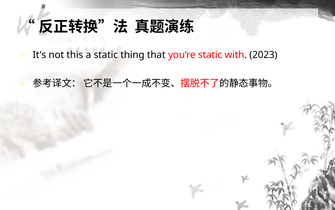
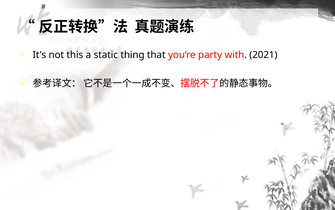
you‘re static: static -> party (210, 55)
2023: 2023 -> 2021 (263, 55)
